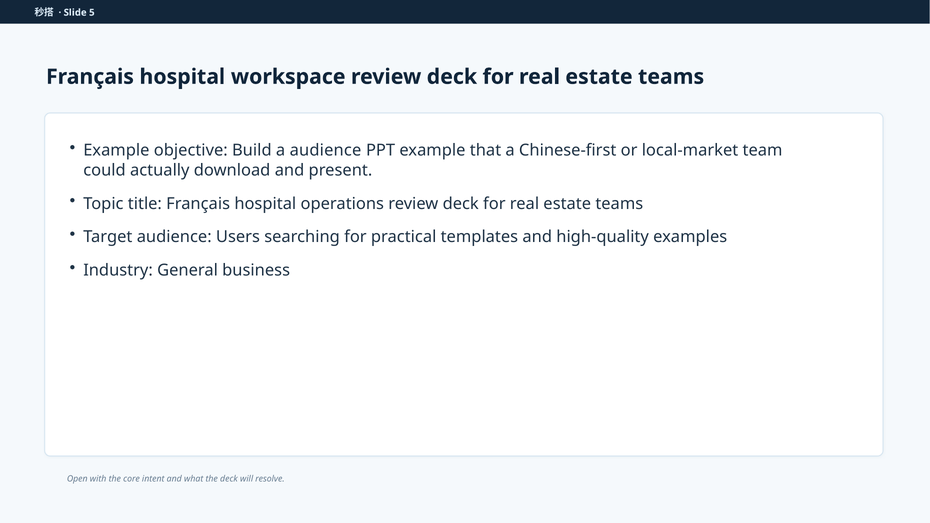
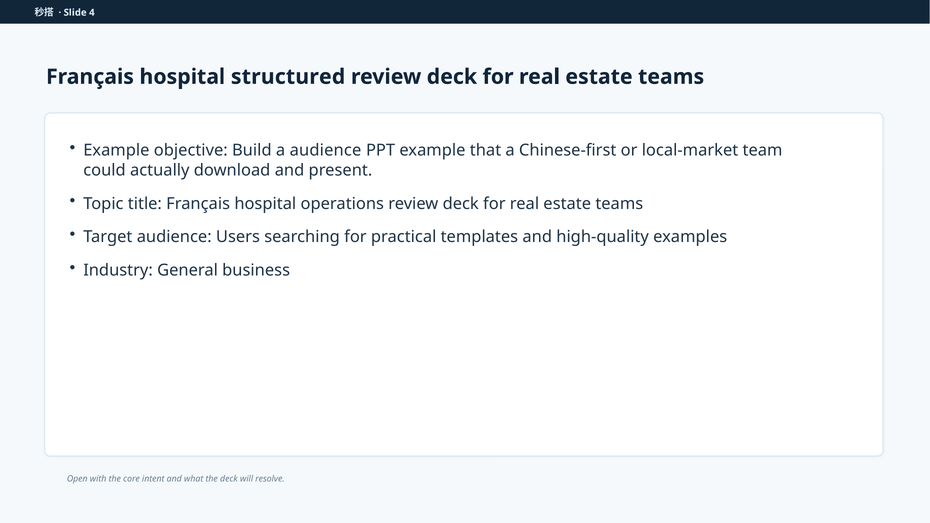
5: 5 -> 4 (92, 13)
workspace: workspace -> structured (288, 77)
